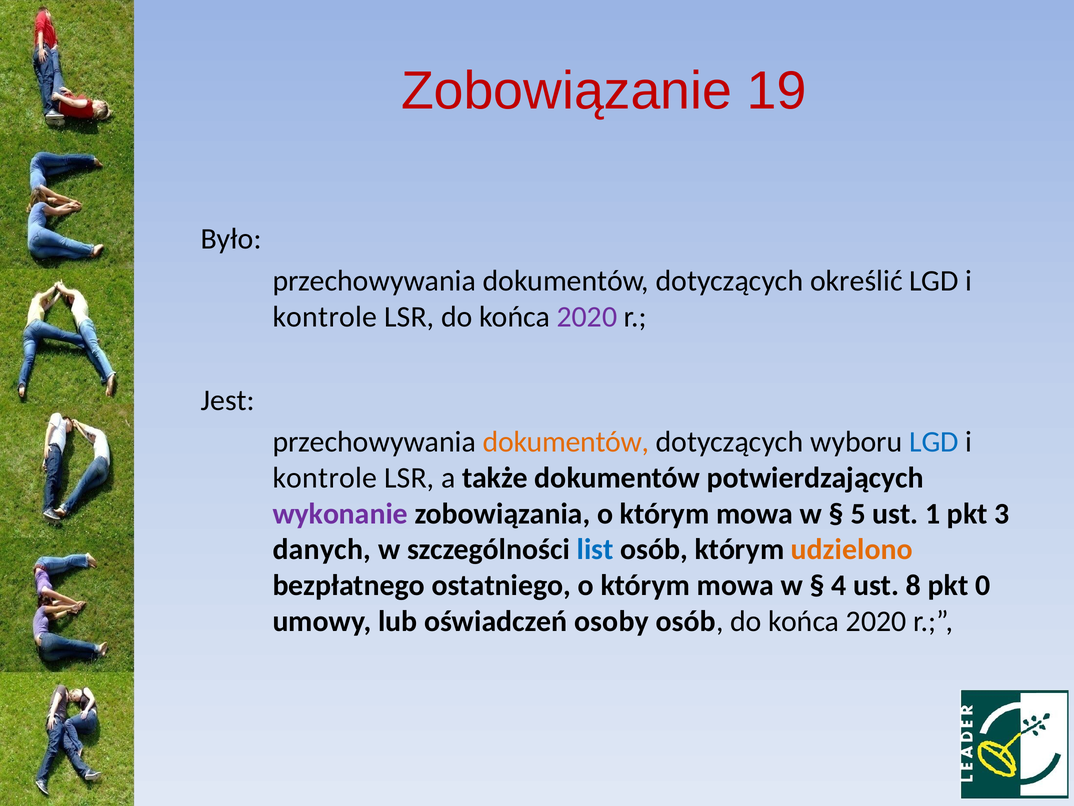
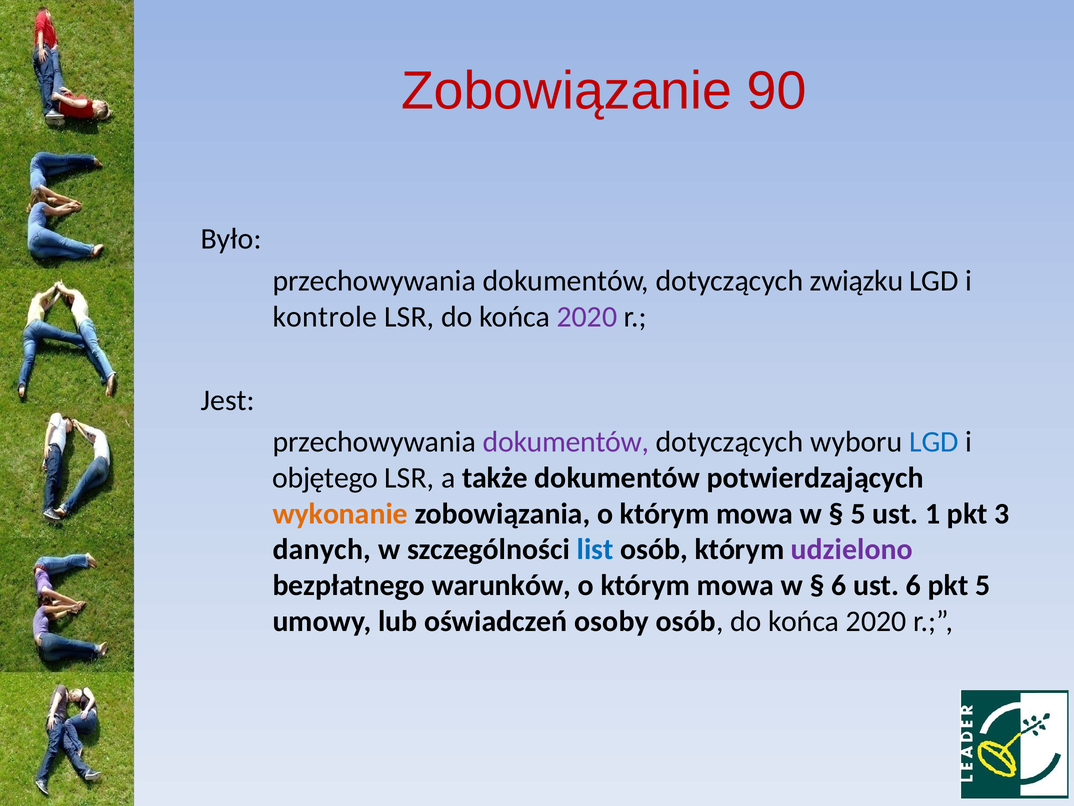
19: 19 -> 90 (777, 91)
określić: określić -> związku (856, 281)
dokumentów colour: orange -> purple (566, 442)
kontrole: kontrole -> objętego (325, 478)
wykonanie colour: purple -> orange (340, 513)
udzielono colour: orange -> purple (852, 549)
ostatniego: ostatniego -> warunków (501, 585)
4: 4 -> 6 (839, 585)
ust 8: 8 -> 6 (913, 585)
pkt 0: 0 -> 5 (983, 585)
